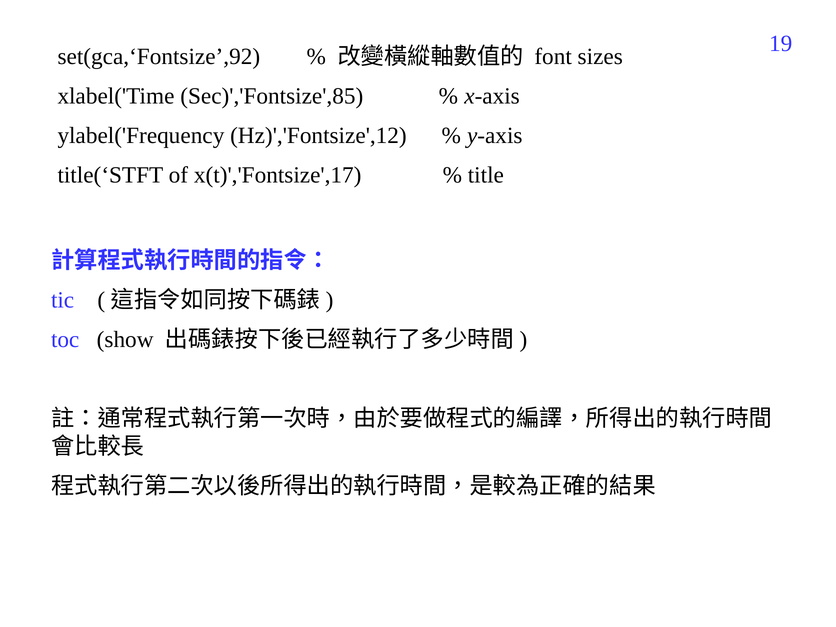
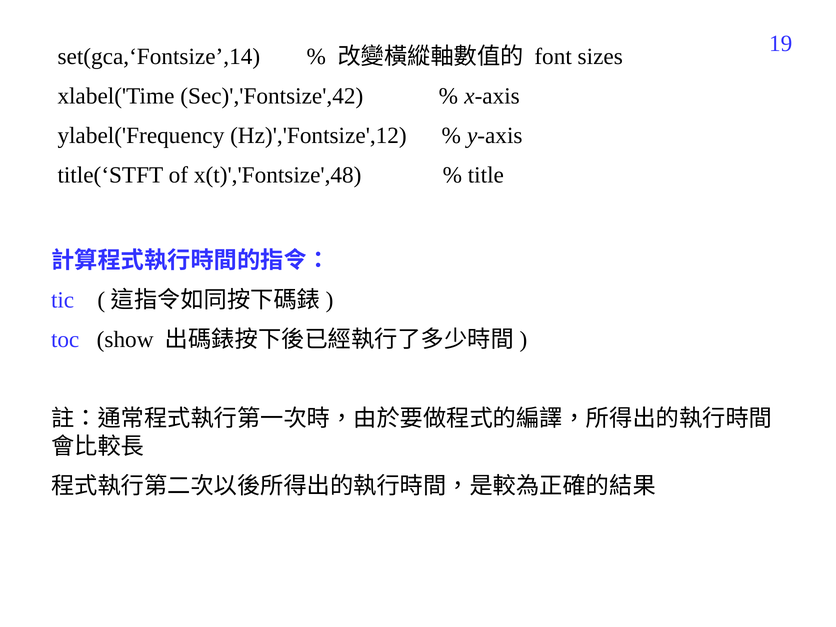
set(gca,‘Fontsize’,92: set(gca,‘Fontsize’,92 -> set(gca,‘Fontsize’,14 (159, 57)
Sec)','Fontsize',85: Sec)','Fontsize',85 -> Sec)','Fontsize',42 (272, 96)
x(t)','Fontsize',17: x(t)','Fontsize',17 -> x(t)','Fontsize',48 (278, 175)
